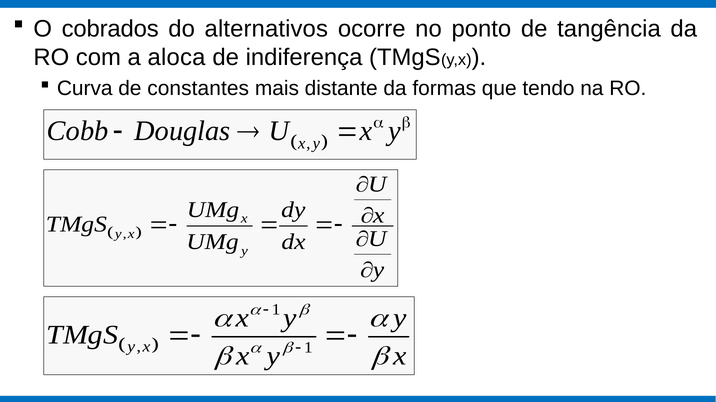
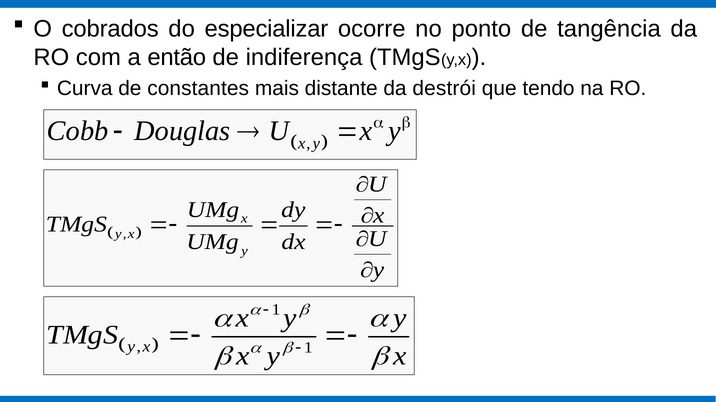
alternativos: alternativos -> especializar (266, 29)
aloca: aloca -> então (177, 58)
formas: formas -> destrói (444, 89)
